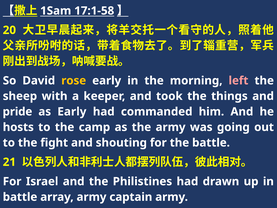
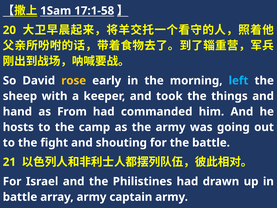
left colour: pink -> light blue (238, 81)
pride: pride -> hand (17, 112)
as Early: Early -> From (72, 112)
